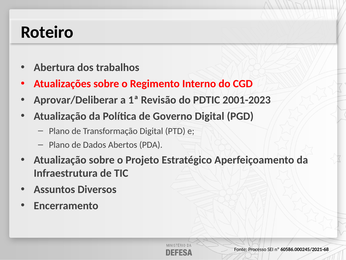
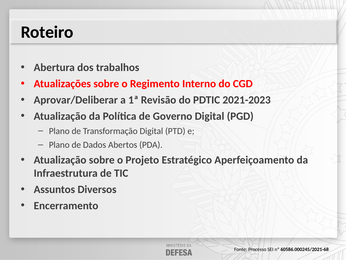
2001-2023: 2001-2023 -> 2021-2023 (247, 100)
